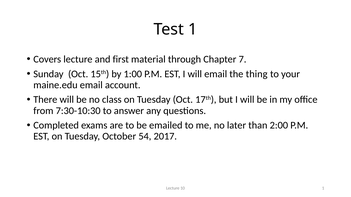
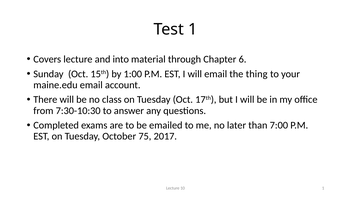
first: first -> into (121, 59)
7: 7 -> 6 (243, 59)
2:00: 2:00 -> 7:00 (279, 126)
54: 54 -> 75 (145, 137)
